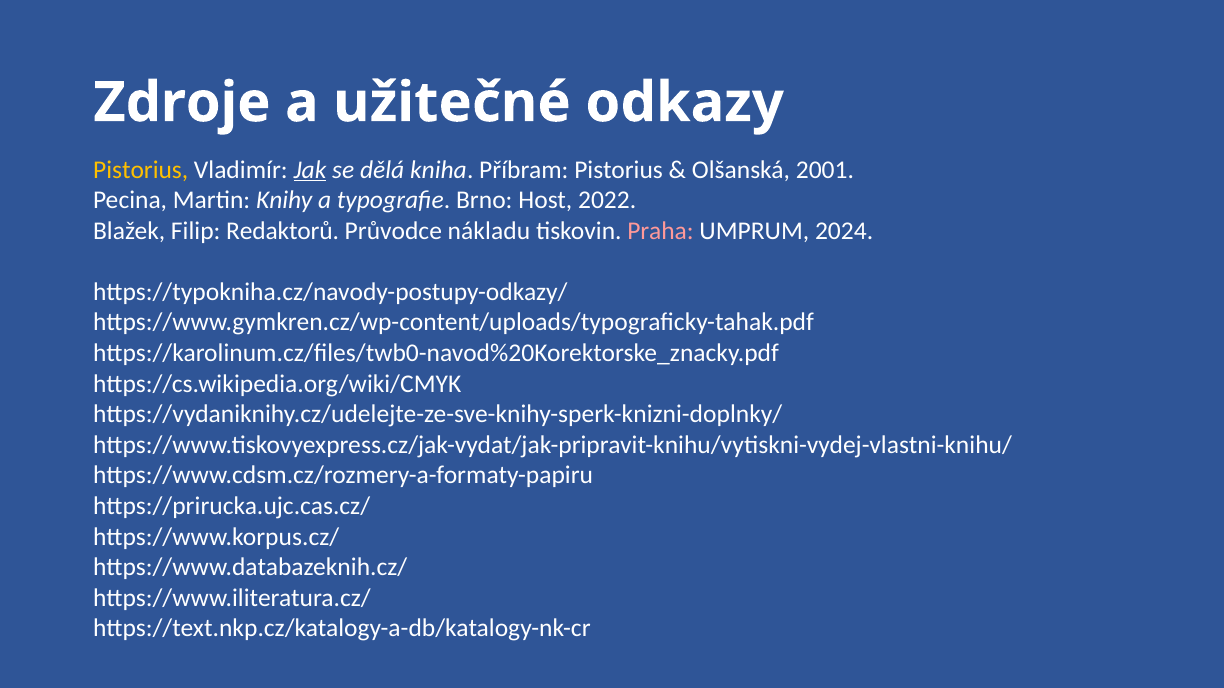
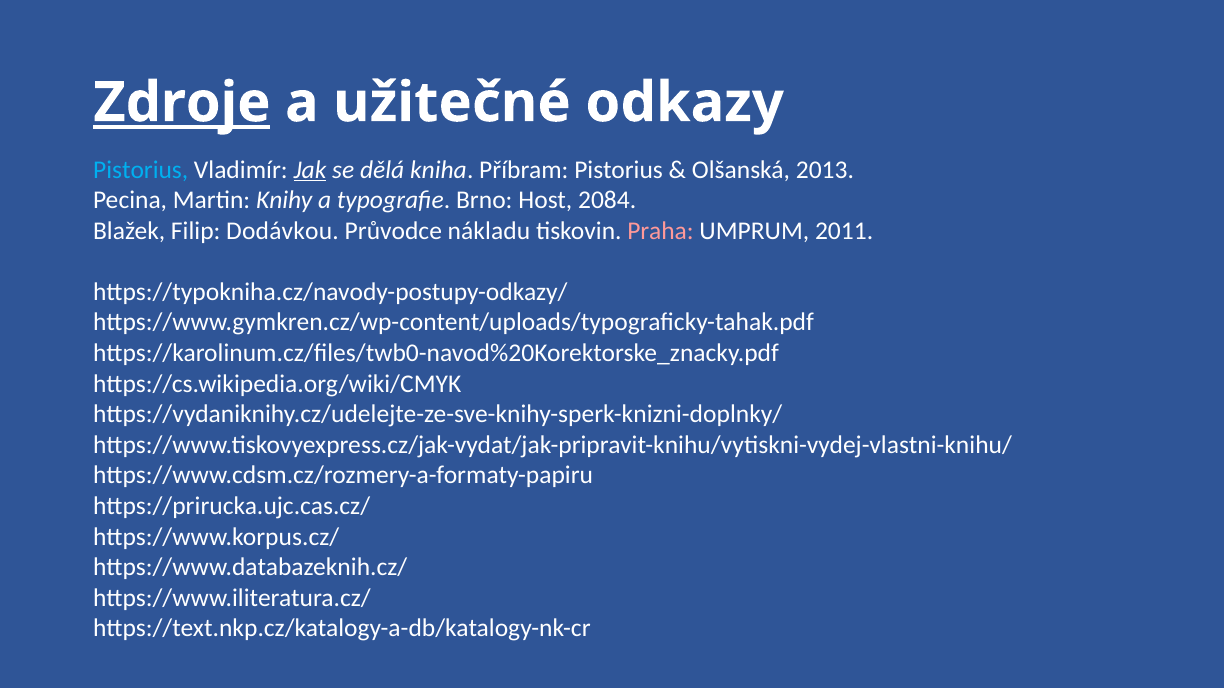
Zdroje underline: none -> present (182, 103)
Pistorius colour: yellow -> light blue (141, 170)
2001: 2001 -> 2013 (825, 170)
2022: 2022 -> 2084 (607, 200)
Redaktorů: Redaktorů -> Dodávkou (282, 231)
2024: 2024 -> 2011 (844, 231)
